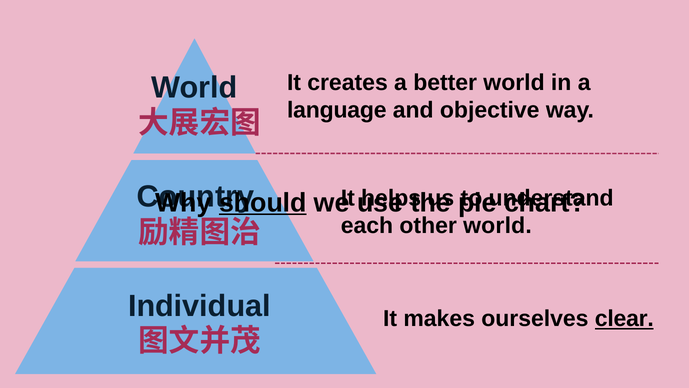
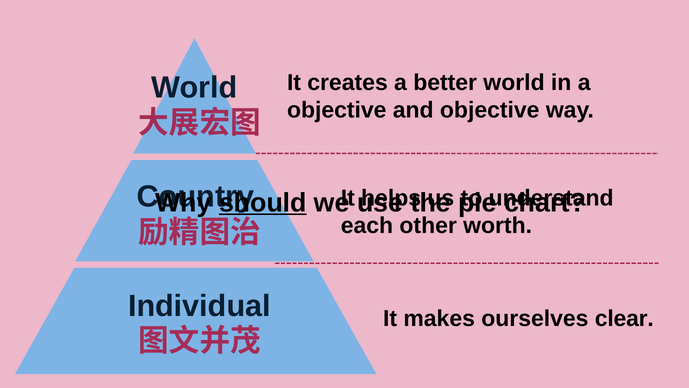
language: language -> objective (337, 110)
other world: world -> worth (498, 225)
clear underline: present -> none (624, 318)
